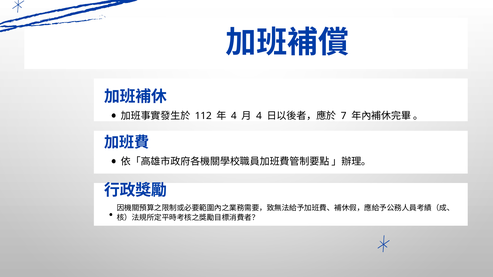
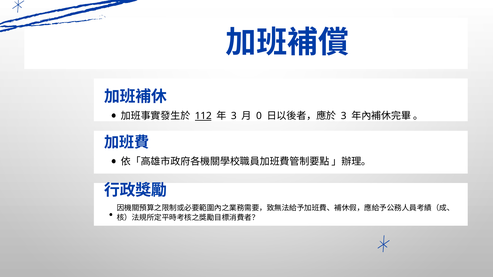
112 underline: none -> present (203, 116)
4: 4 -> 3 (234, 116)
4: 4 -> 0 (259, 116)
7: 7 -> 3 (344, 116)
